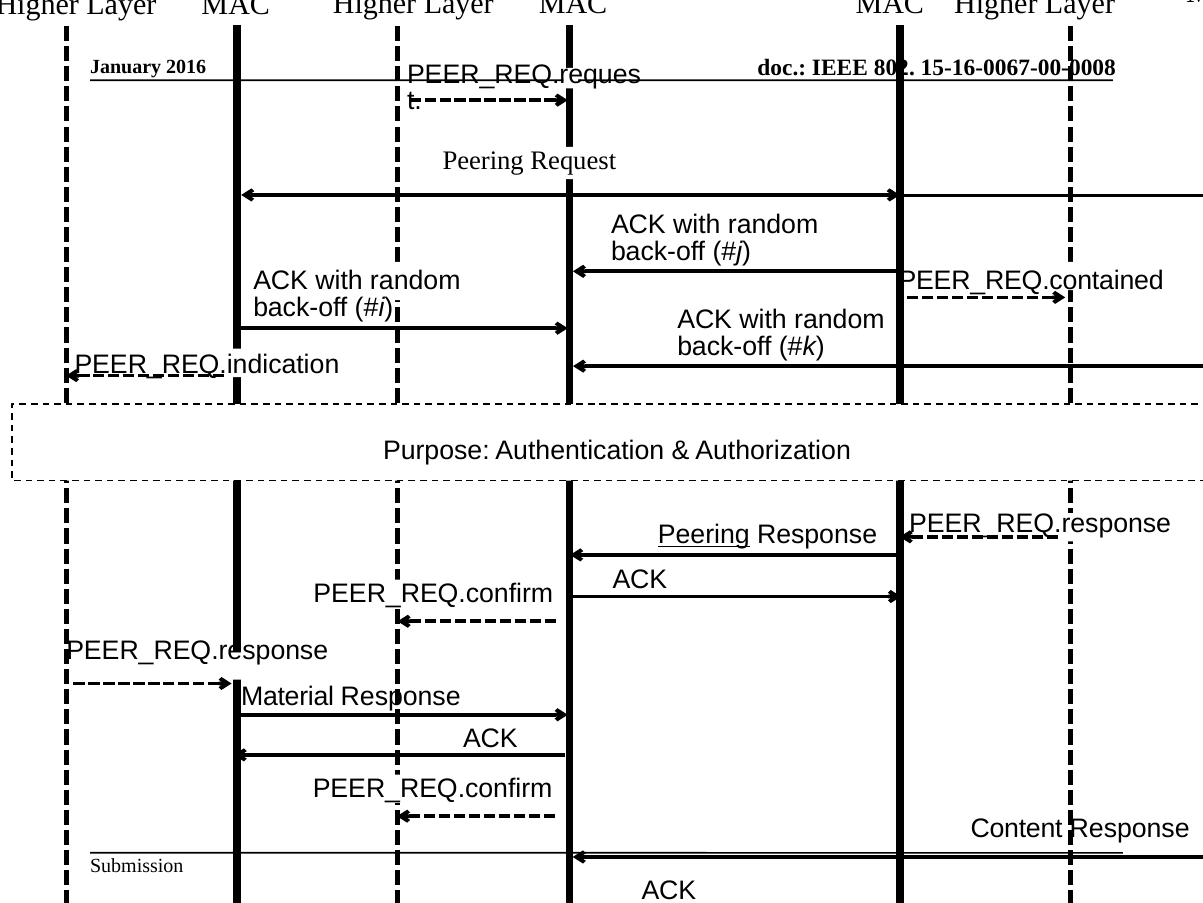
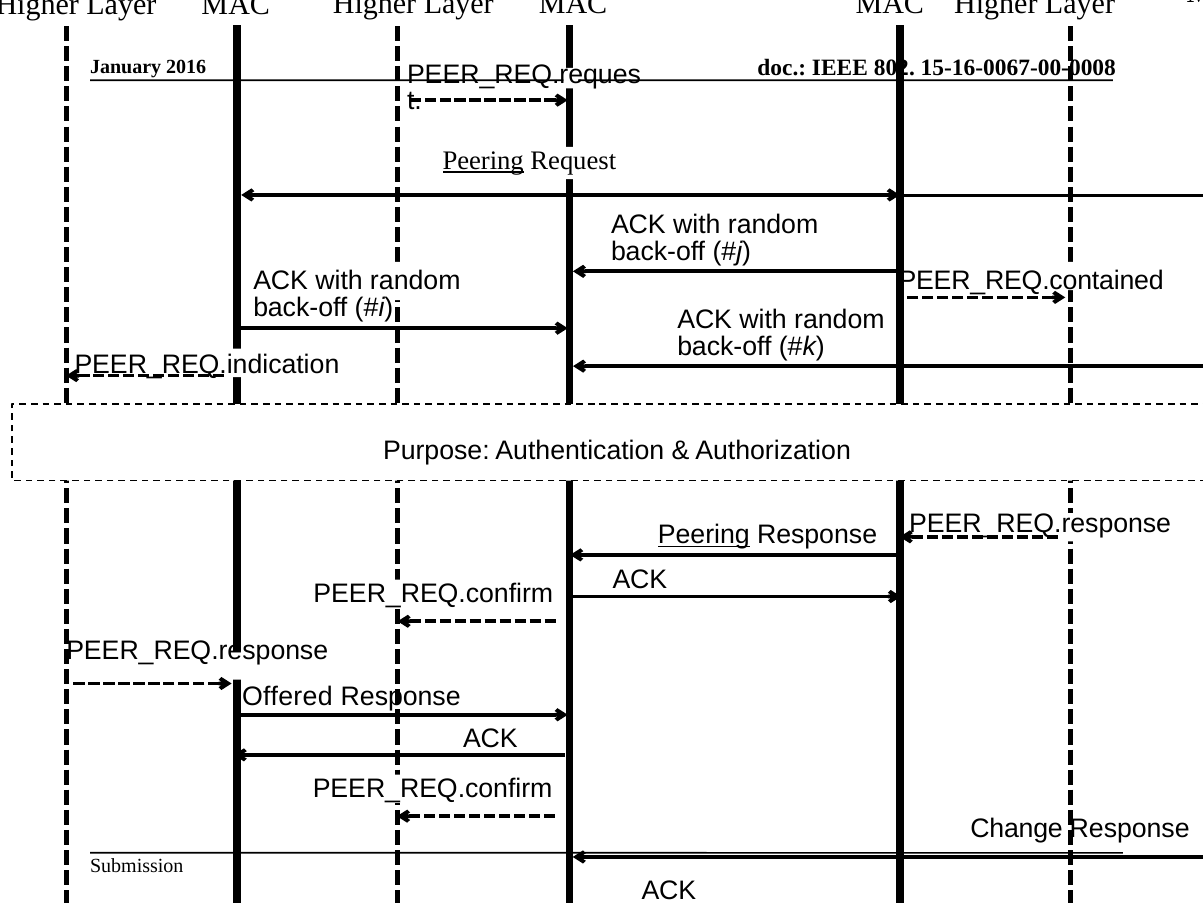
Peering underline: none -> present (483, 160)
Material: Material -> Offered (287, 696)
Content: Content -> Change (1017, 828)
